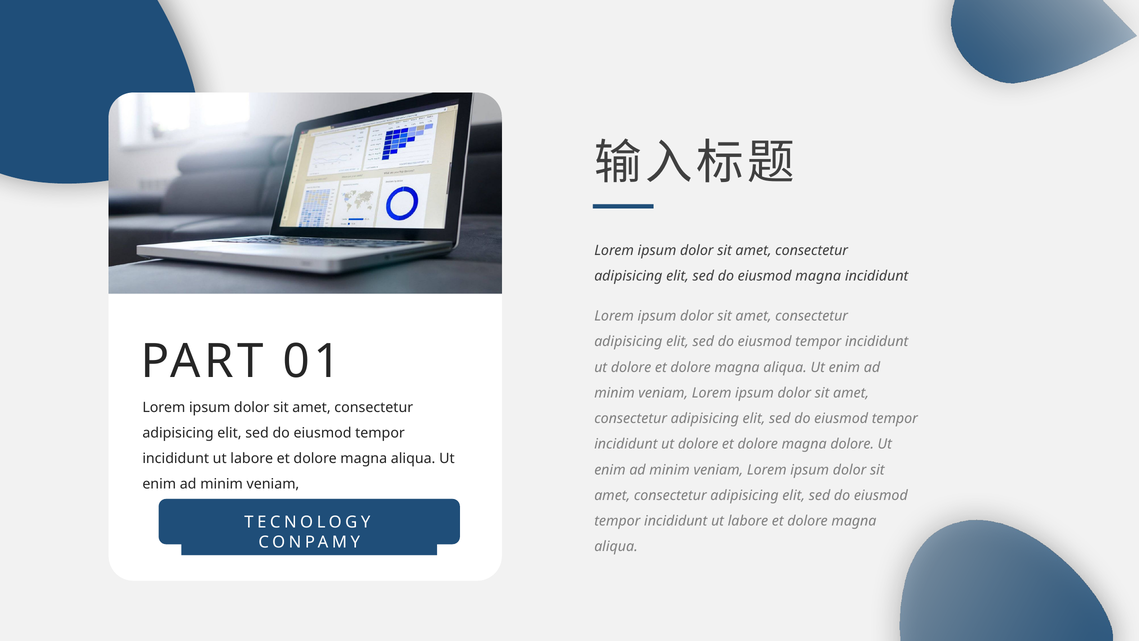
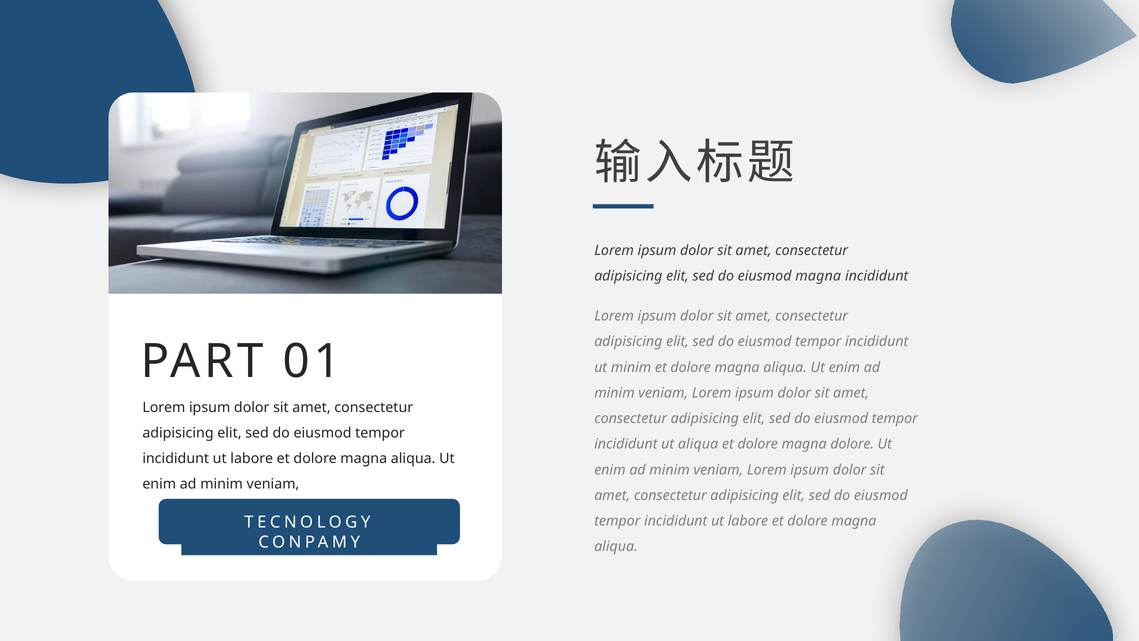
dolore: dolore -> minim (631, 367)
dolore: dolore -> aliqua (698, 444)
